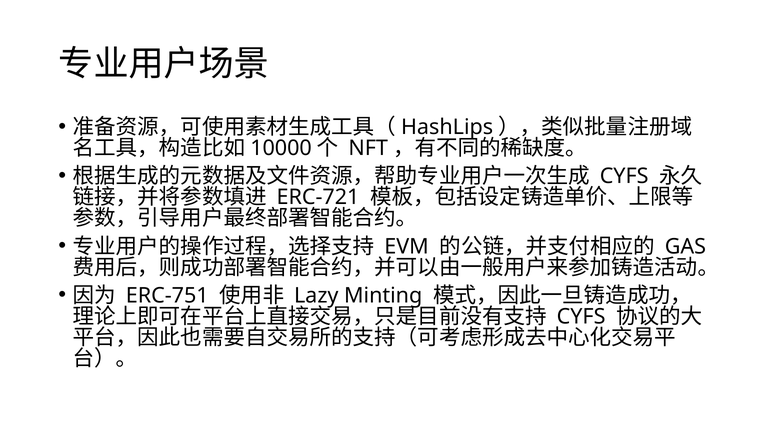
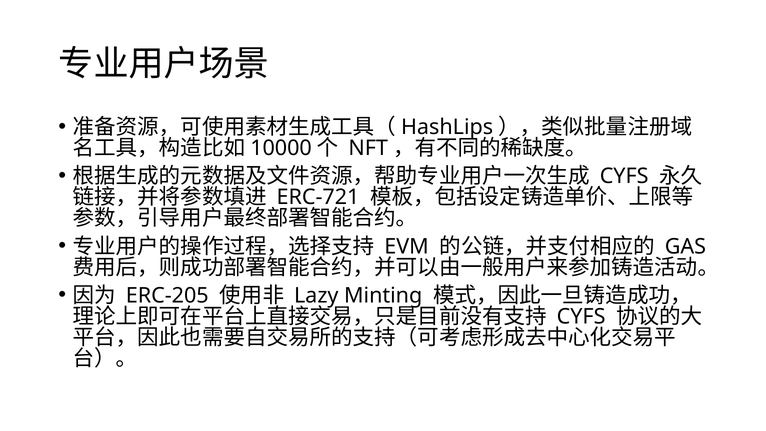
ERC-751: ERC-751 -> ERC-205 (167, 295)
